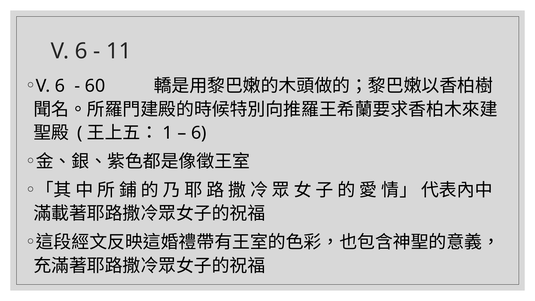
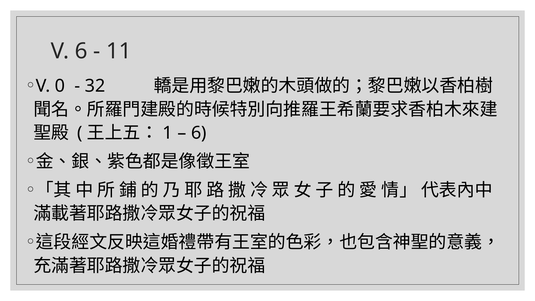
6: 6 -> 0 (60, 86)
60: 60 -> 32 (95, 86)
